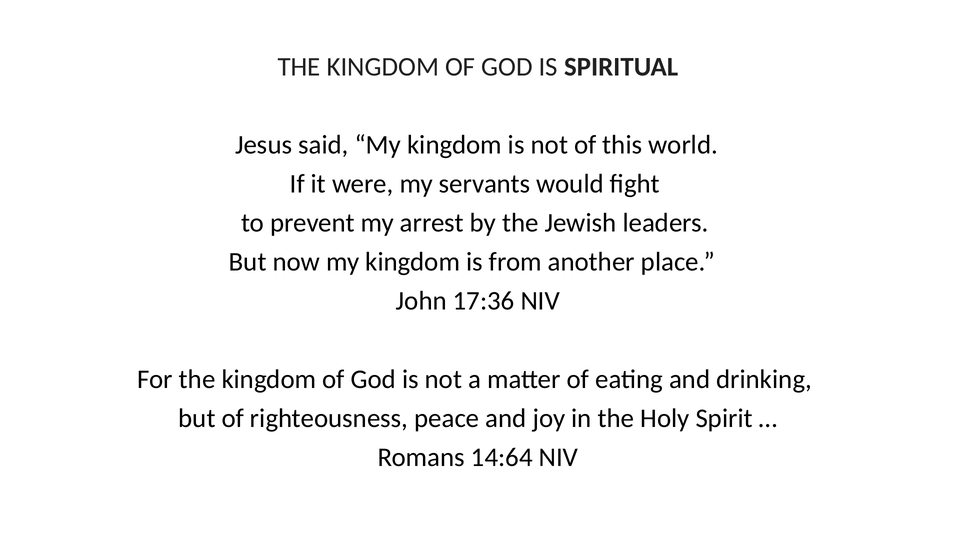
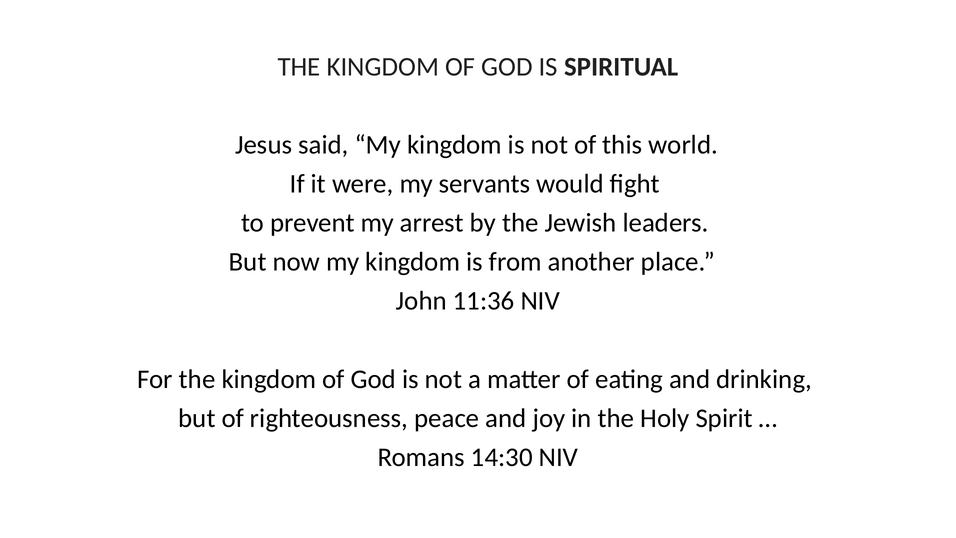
17:36: 17:36 -> 11:36 (484, 301)
14:64: 14:64 -> 14:30 (502, 457)
